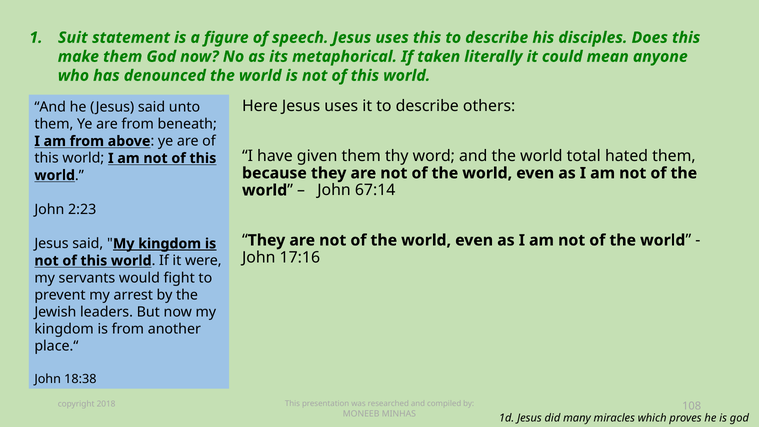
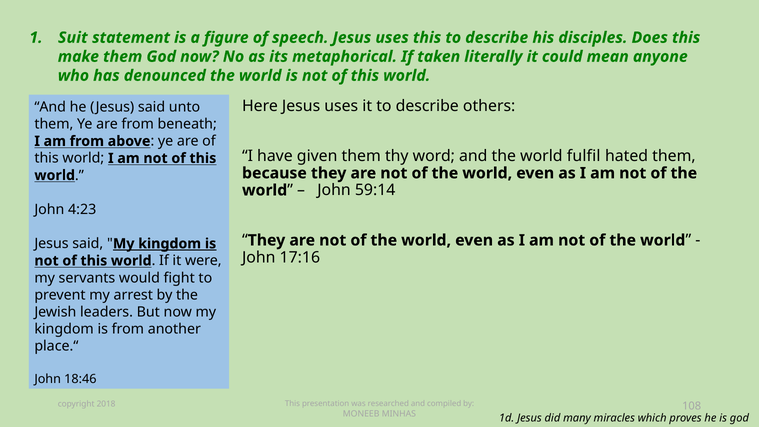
total: total -> fulfil (584, 156)
67:14: 67:14 -> 59:14 (375, 190)
2:23: 2:23 -> 4:23 (82, 209)
18:38: 18:38 -> 18:46 (80, 379)
